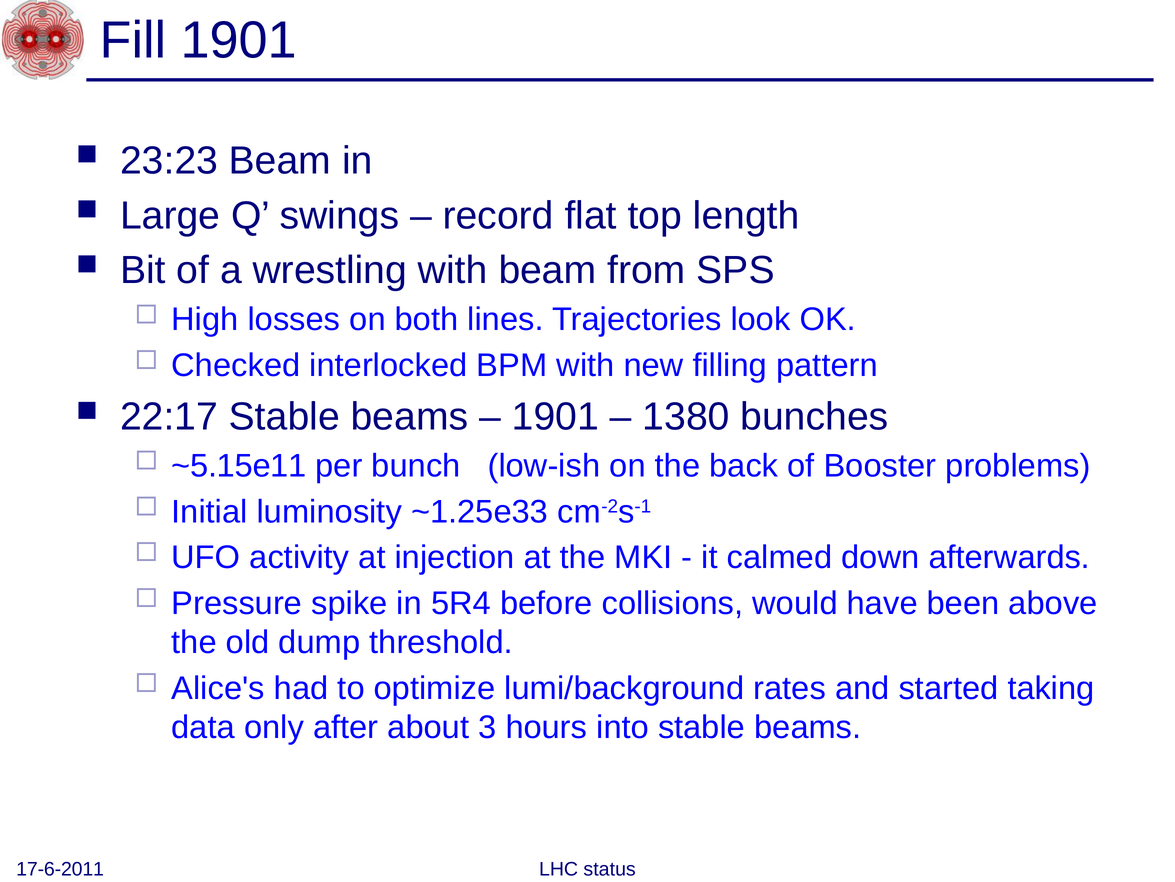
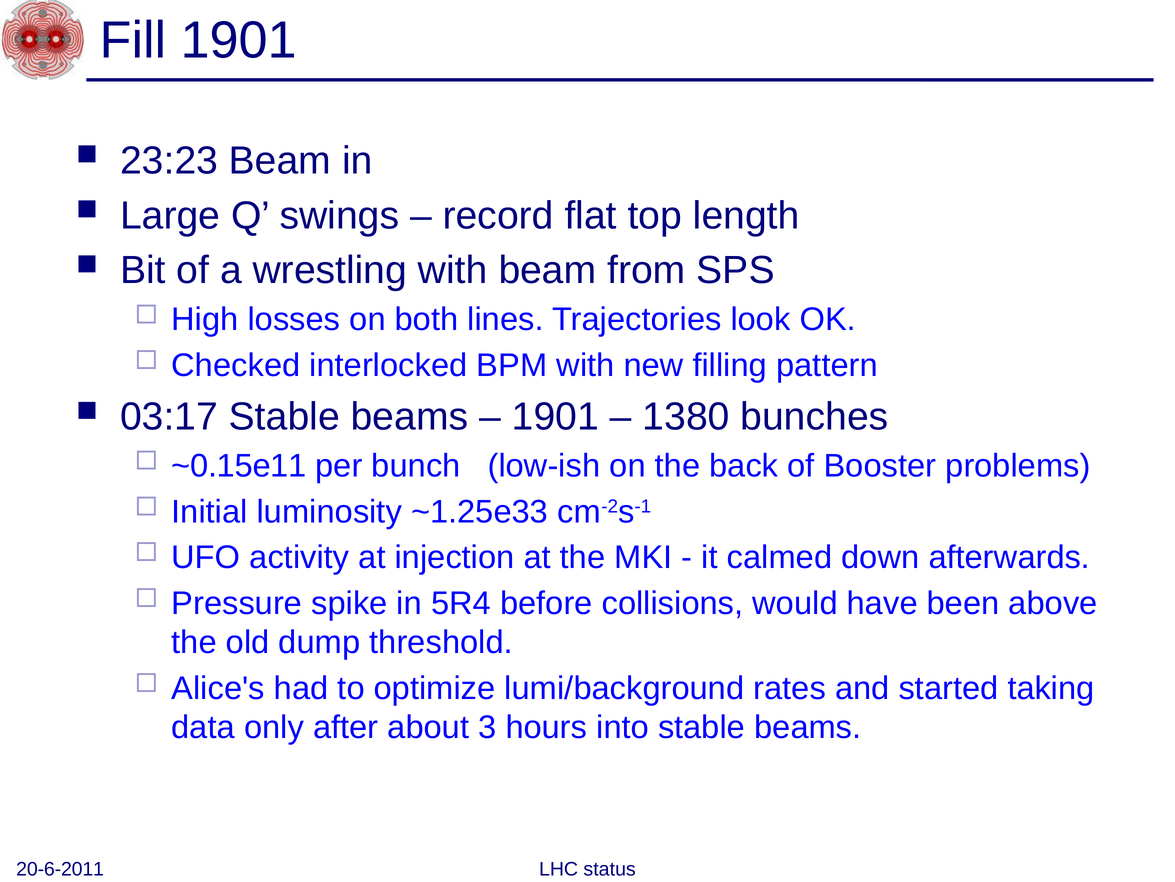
22:17: 22:17 -> 03:17 (169, 417)
~5.15e11: ~5.15e11 -> ~0.15e11 (239, 466)
17-6-2011: 17-6-2011 -> 20-6-2011 (60, 868)
